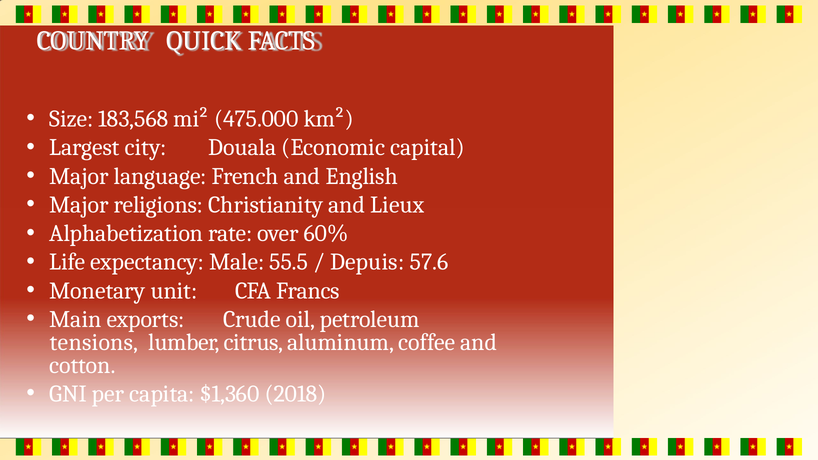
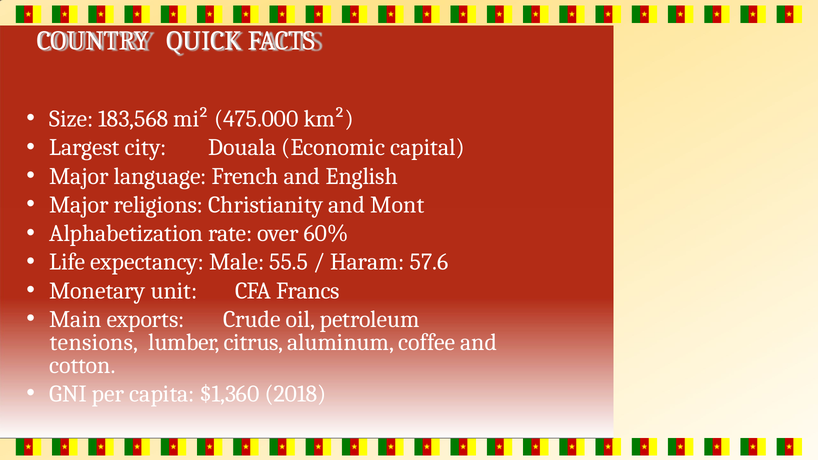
Lieux: Lieux -> Mont (397, 205)
Depuis: Depuis -> Haram (367, 262)
